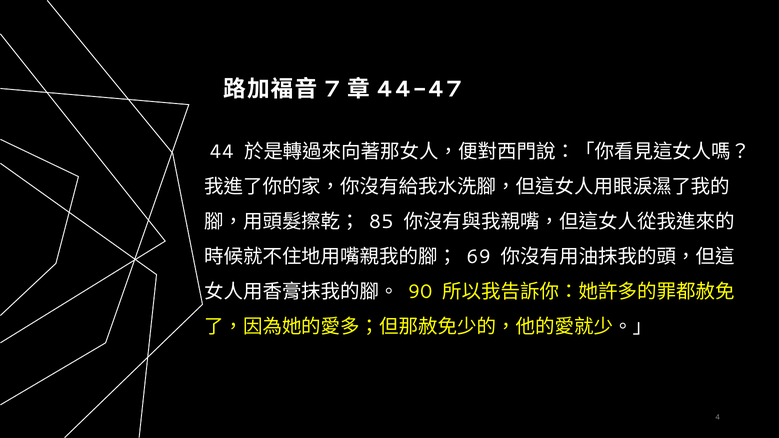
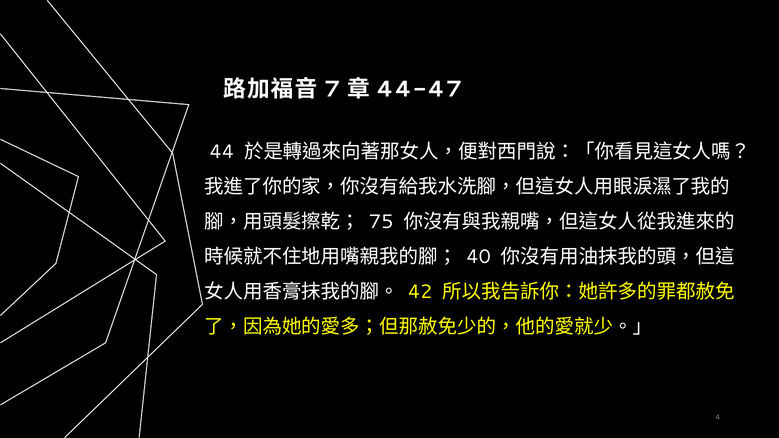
85: 85 -> 75 (381, 222)
69: 69 -> 40 (479, 257)
90: 90 -> 42 (420, 292)
